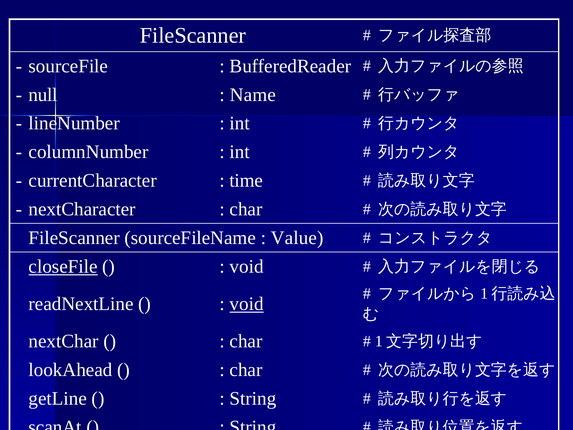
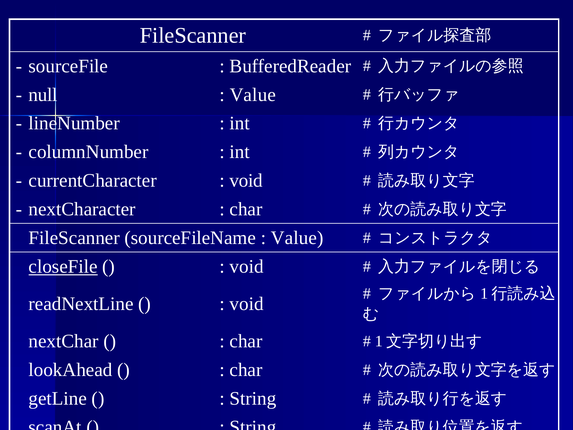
Name: Name -> Value (253, 95)
time: time -> void (246, 181)
void underline: present -> none (247, 304)
